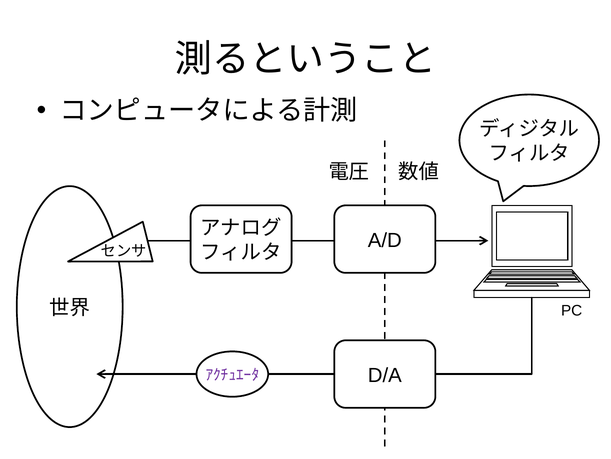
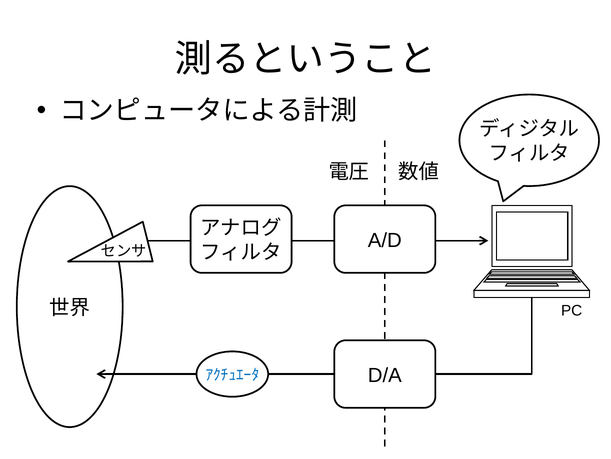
ｱｸﾁｭｴｰﾀ colour: purple -> blue (232, 375)
